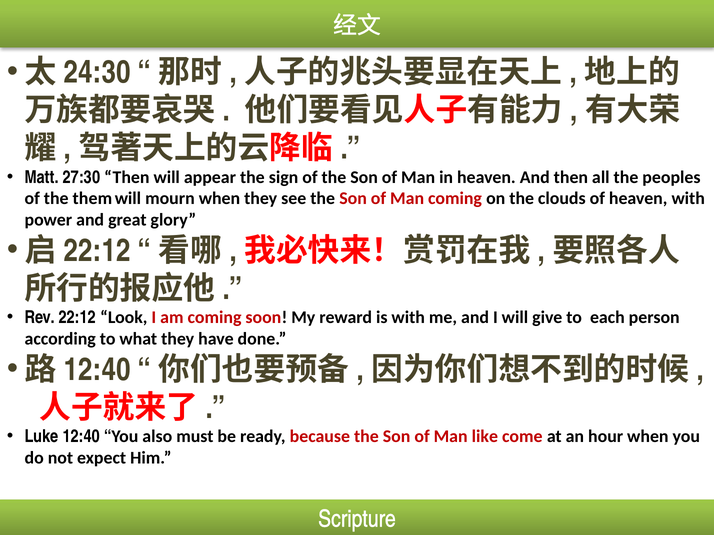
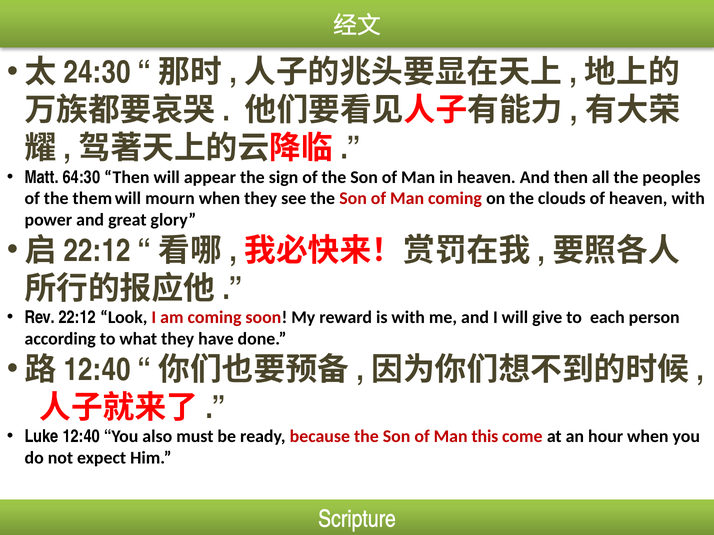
27:30: 27:30 -> 64:30 (81, 177)
like: like -> this (485, 437)
